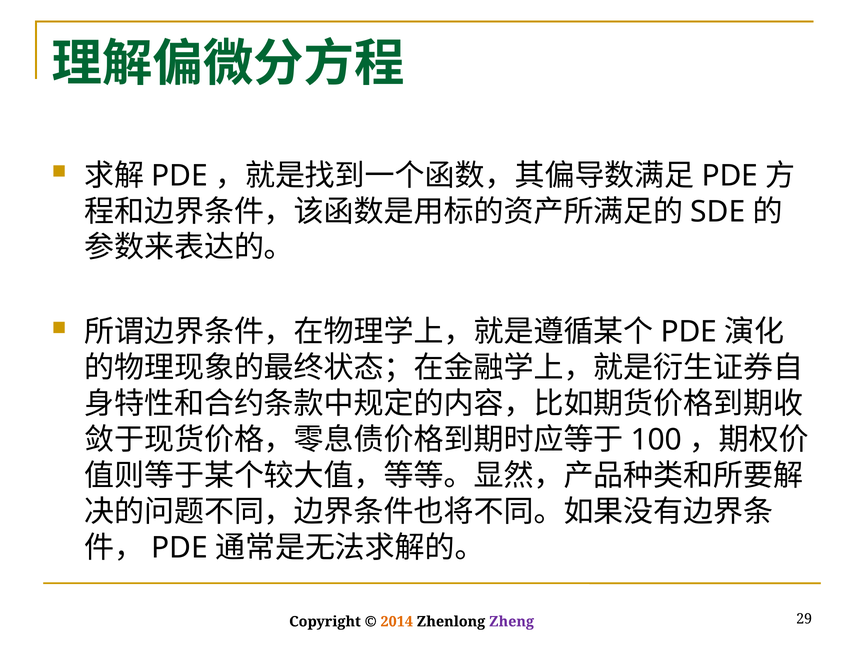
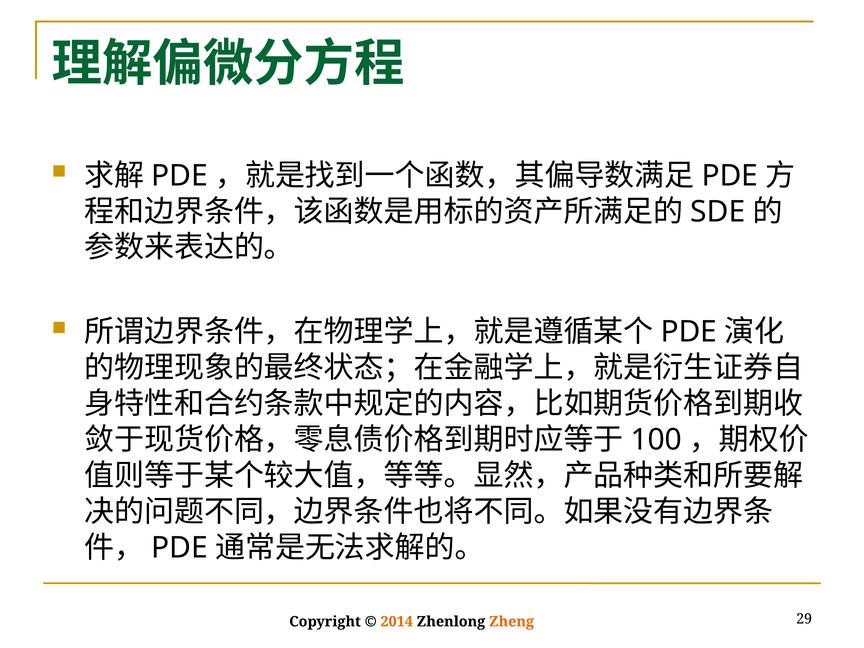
Zheng colour: purple -> orange (512, 622)
